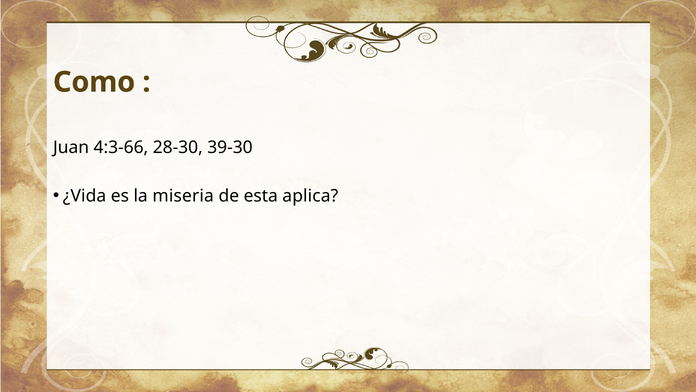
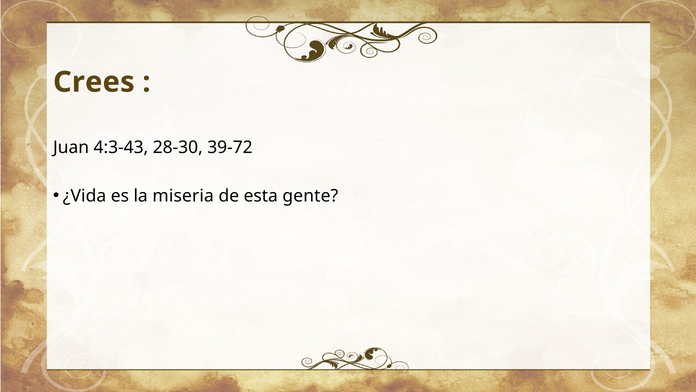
Como: Como -> Crees (94, 82)
4:3-66: 4:3-66 -> 4:3-43 (121, 147)
39-30: 39-30 -> 39-72 (230, 147)
aplica: aplica -> gente (310, 196)
